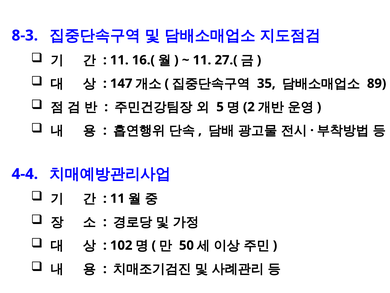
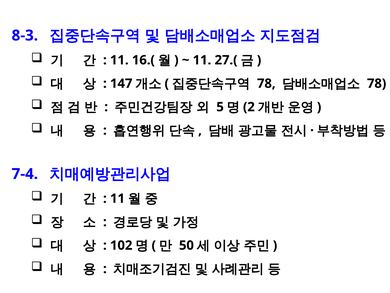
35: 35 -> 78 (266, 83)
89: 89 -> 78 (377, 83)
4-4: 4-4 -> 7-4 (25, 174)
